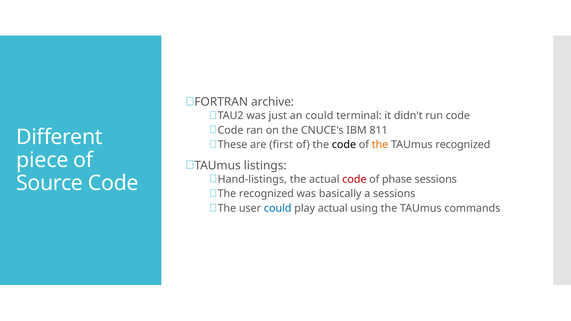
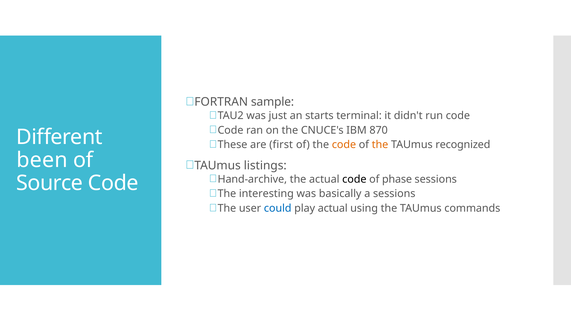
archive: archive -> sample (273, 102)
an could: could -> starts (319, 116)
811: 811 -> 870 (379, 130)
code colour: black -> orange (344, 145)
piece: piece -> been (42, 160)
Hand-listings: Hand-listings -> Hand-archive (252, 179)
code colour: red -> black (354, 179)
The recognized: recognized -> interesting (266, 194)
